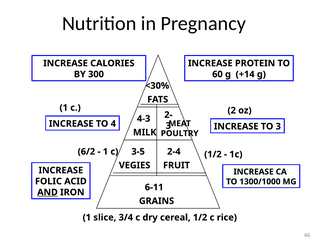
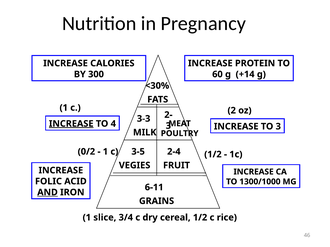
4-3: 4-3 -> 3-3 (144, 119)
INCREASE underline: none -> present (71, 124)
6/2: 6/2 -> 0/2 (86, 152)
